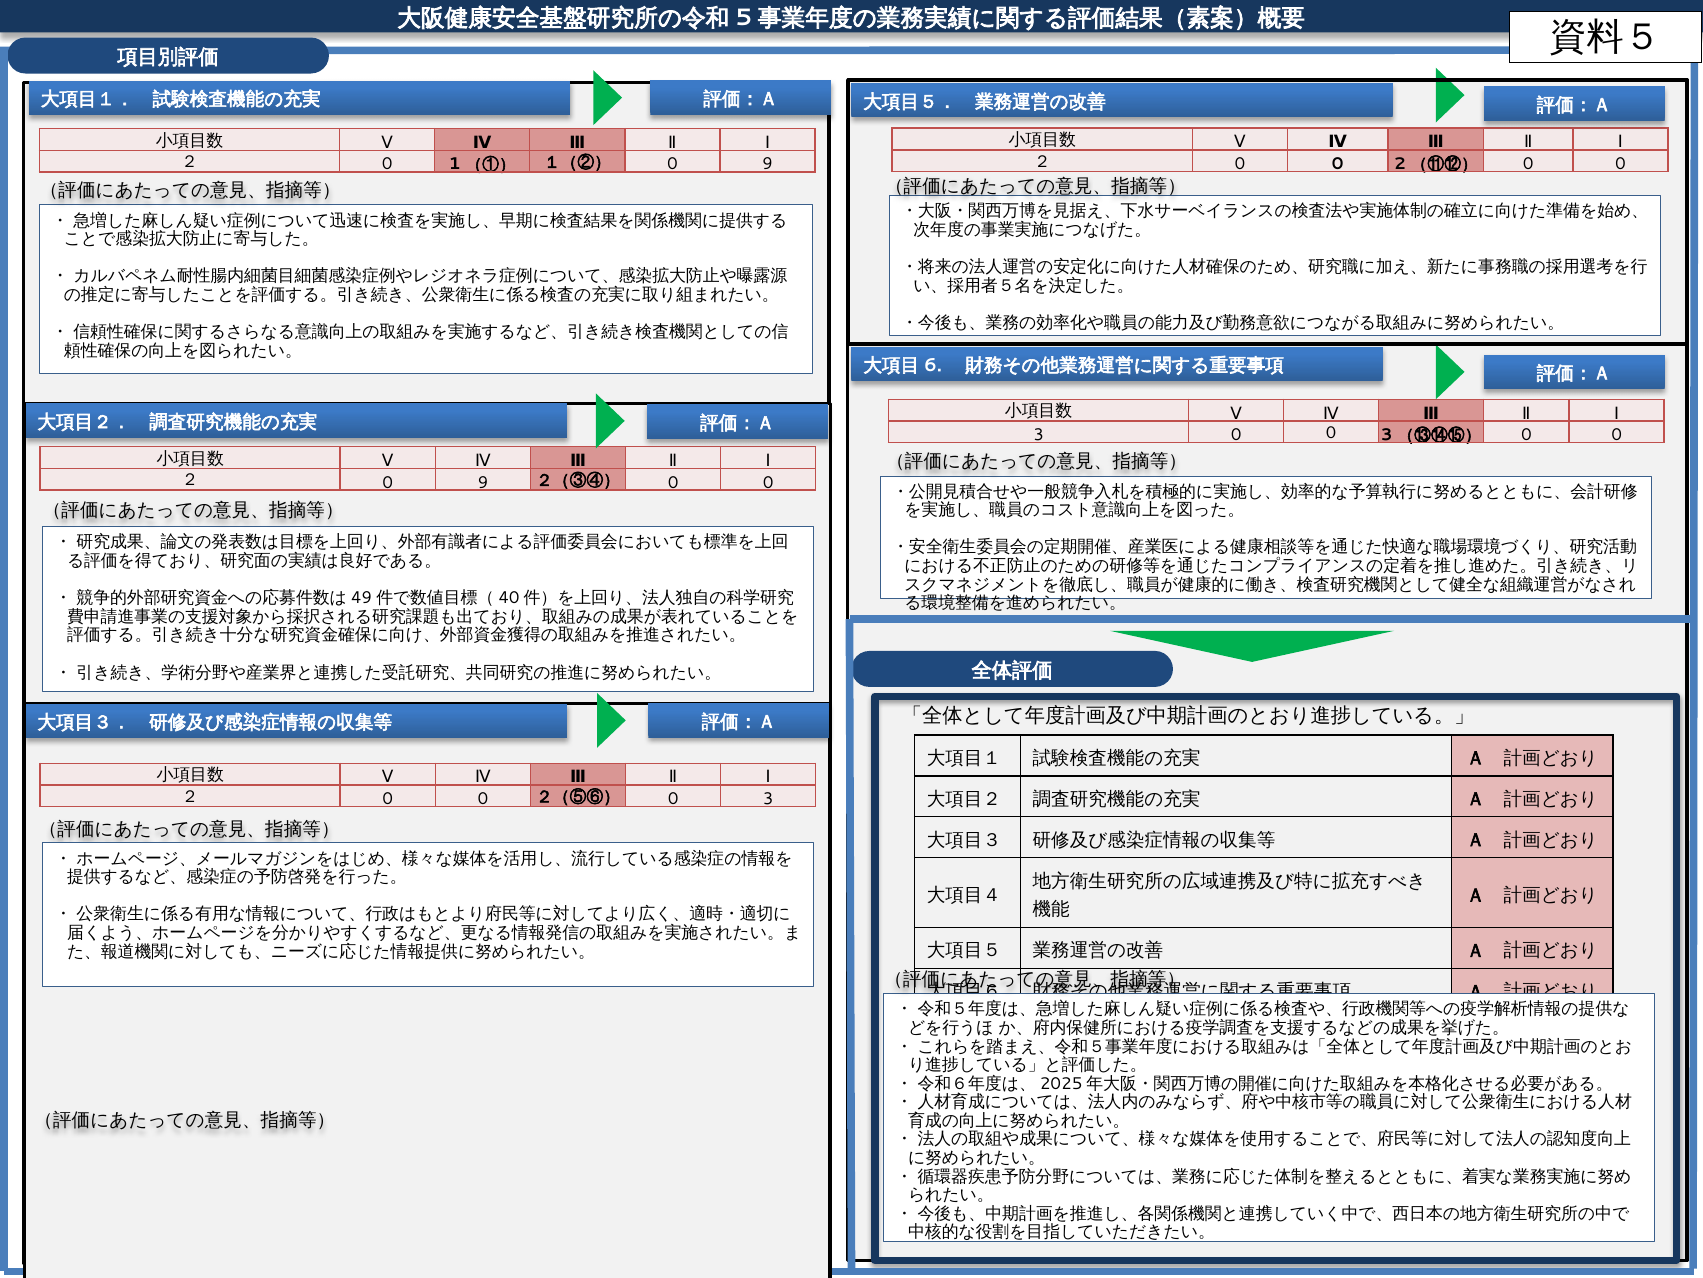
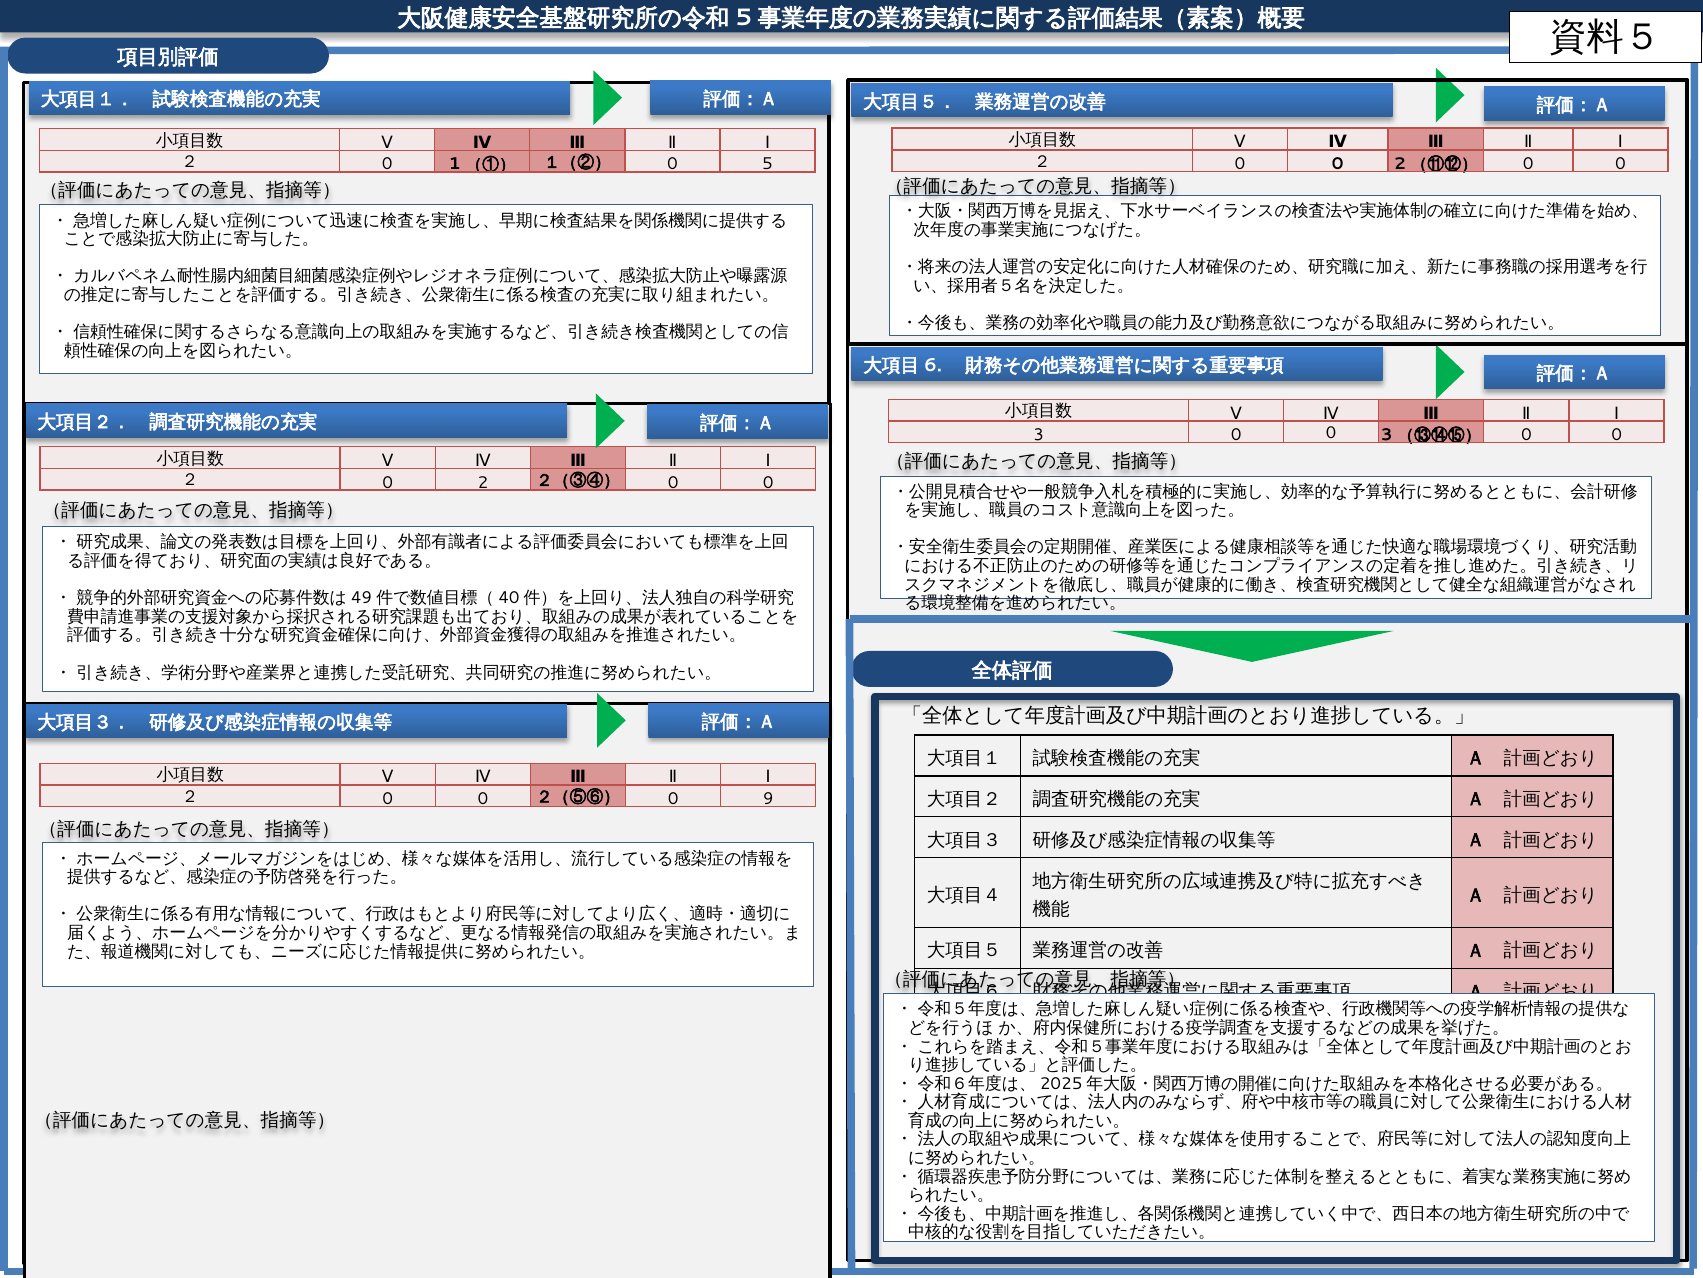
１（②） 0 9: 9 -> 5 (768, 164)
２ 0 9: 9 -> 2 (483, 482)
0 3: 3 -> 9 (768, 798)
